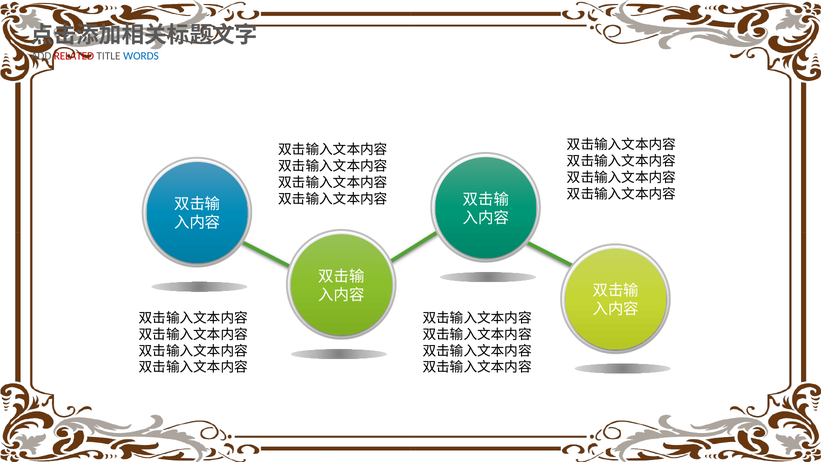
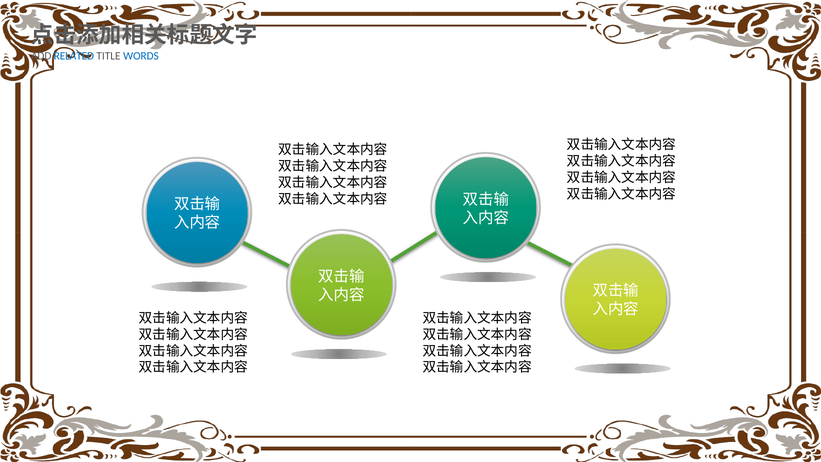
RELATED colour: red -> blue (74, 56)
